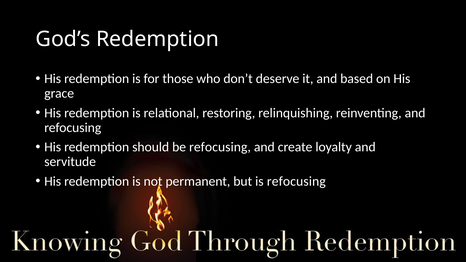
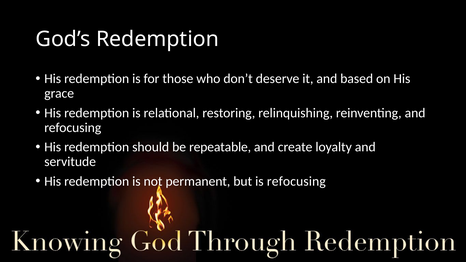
be refocusing: refocusing -> repeatable (220, 147)
